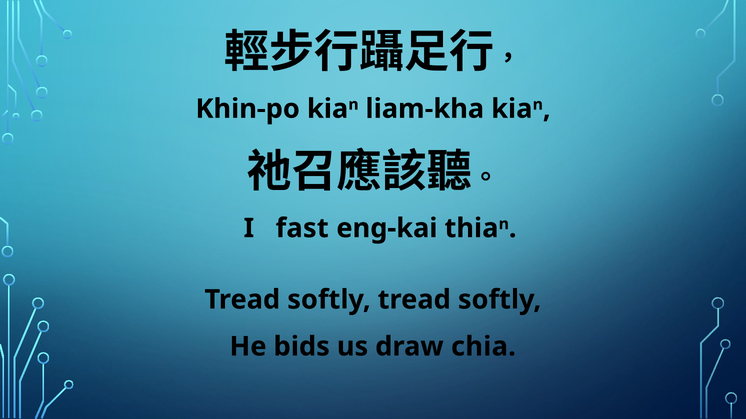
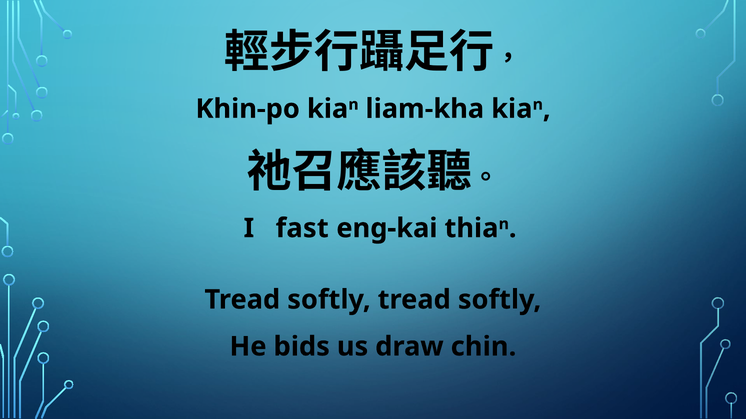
chia: chia -> chin (484, 347)
